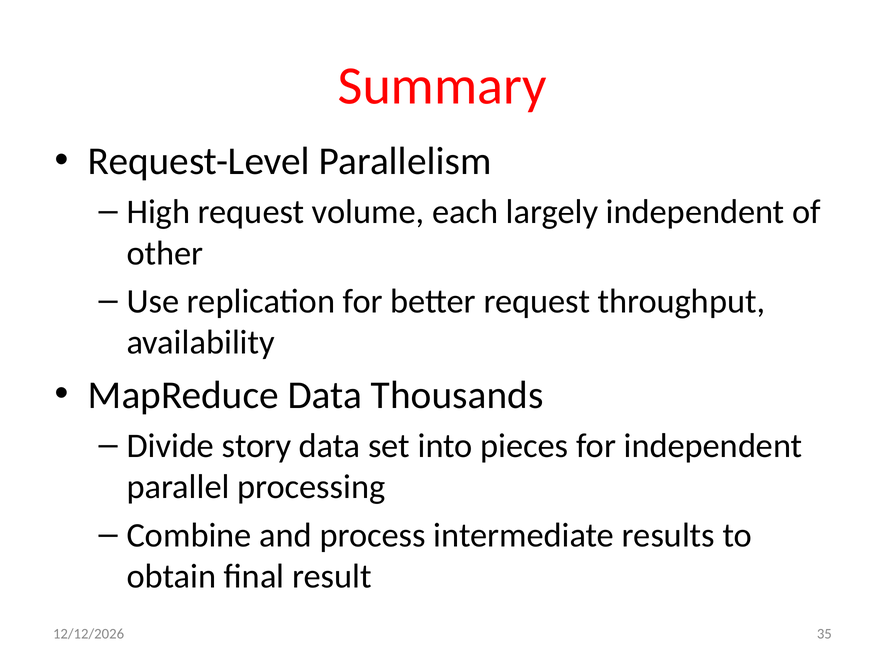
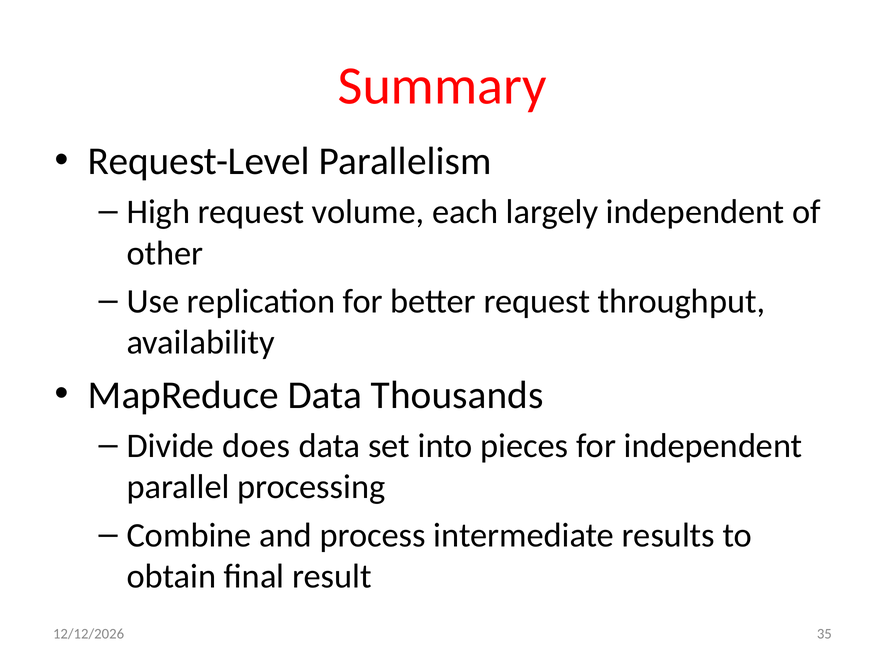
story: story -> does (256, 446)
